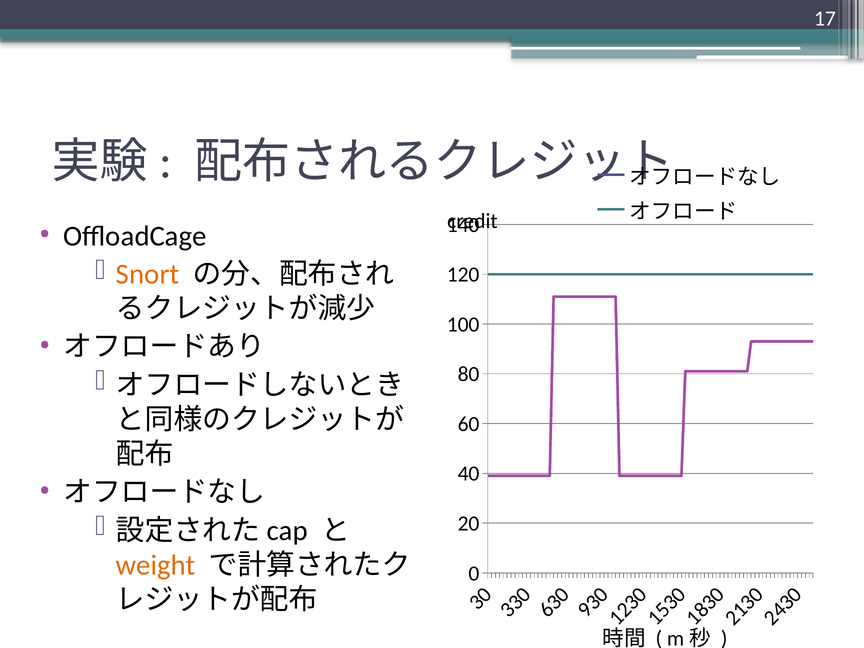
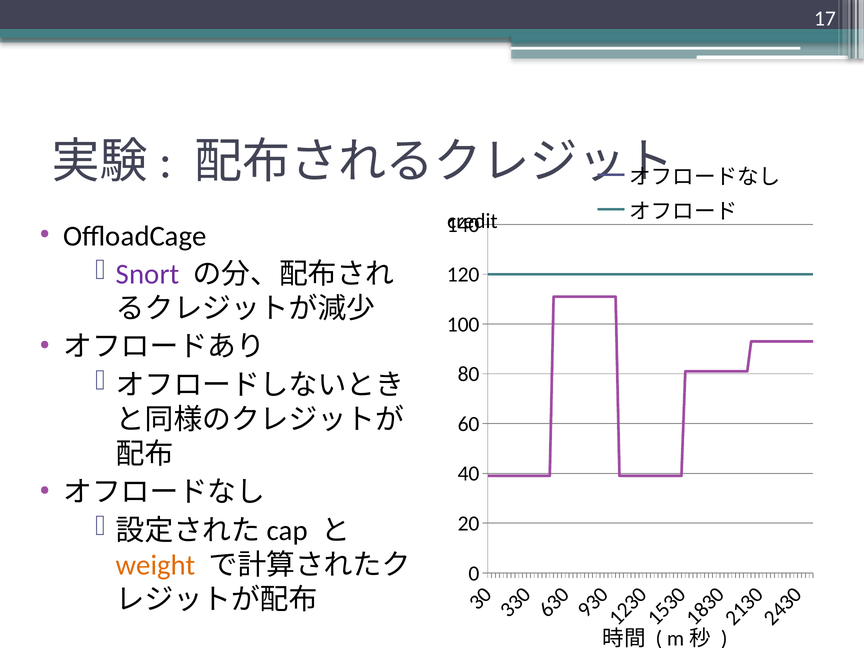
Snort colour: orange -> purple (148, 274)
